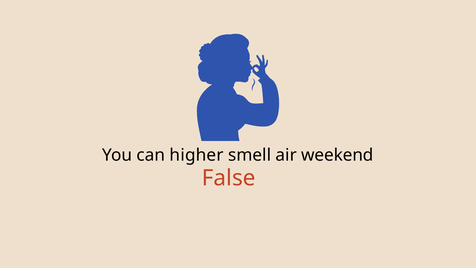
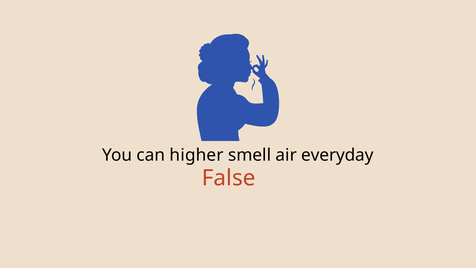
weekend: weekend -> everyday (337, 155)
